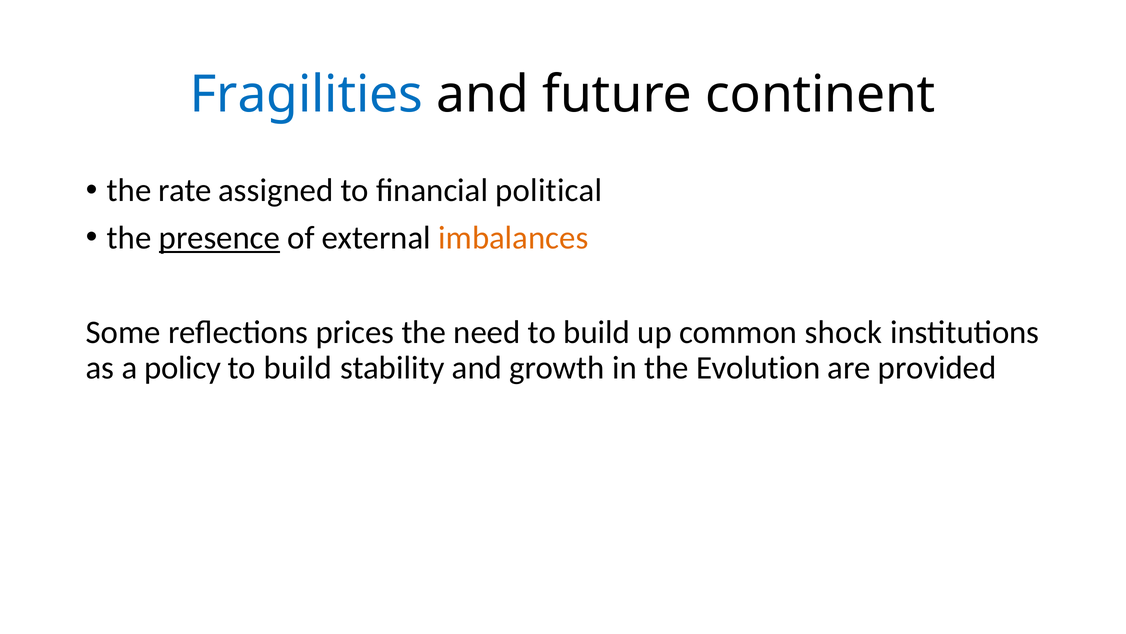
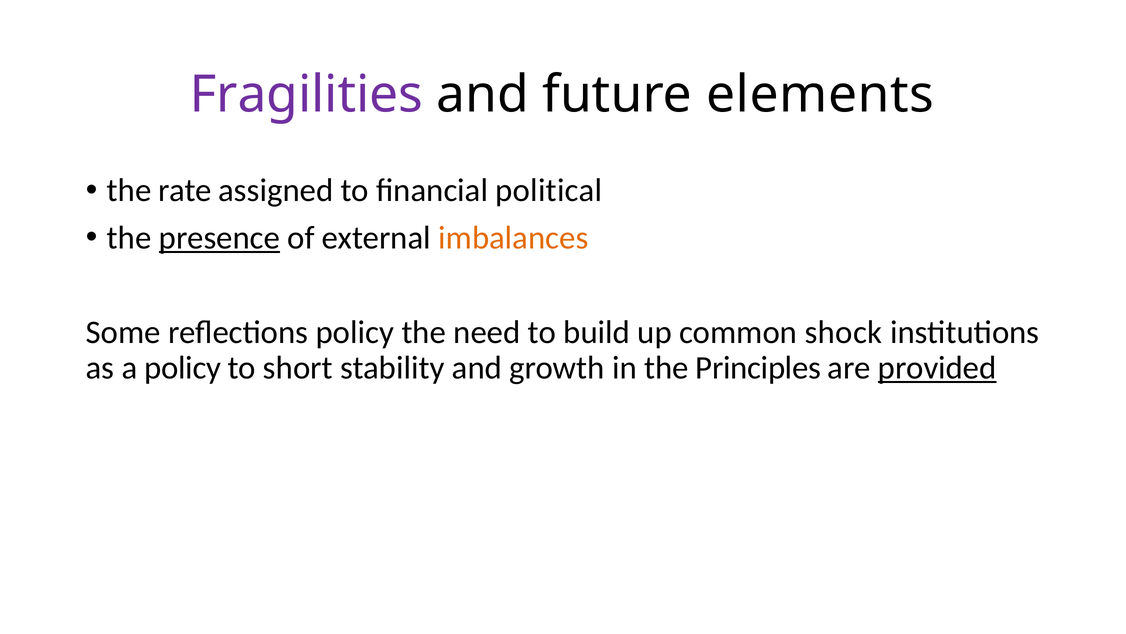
Fragilities colour: blue -> purple (306, 95)
continent: continent -> elements (820, 95)
reflections prices: prices -> policy (355, 332)
build: build -> short (298, 367)
Evolution: Evolution -> Principles (758, 367)
provided underline: none -> present (937, 367)
